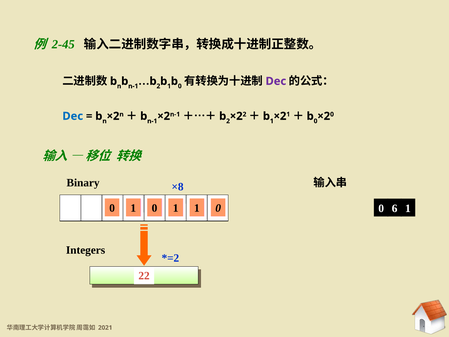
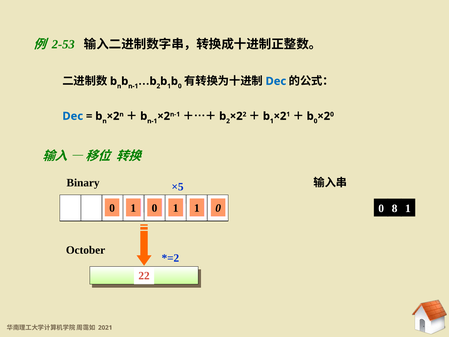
2-45: 2-45 -> 2-53 (63, 44)
Dec colour: purple -> blue (276, 81)
×8: ×8 -> ×5 (178, 187)
6: 6 -> 8 (395, 208)
Integers: Integers -> October (86, 250)
